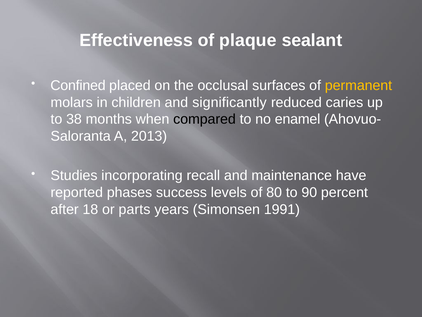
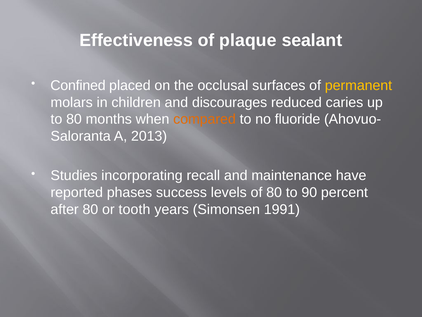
significantly: significantly -> discourages (230, 102)
to 38: 38 -> 80 (74, 119)
compared colour: black -> orange (205, 119)
enamel: enamel -> fluoride (298, 119)
after 18: 18 -> 80 (90, 209)
parts: parts -> tooth (134, 209)
